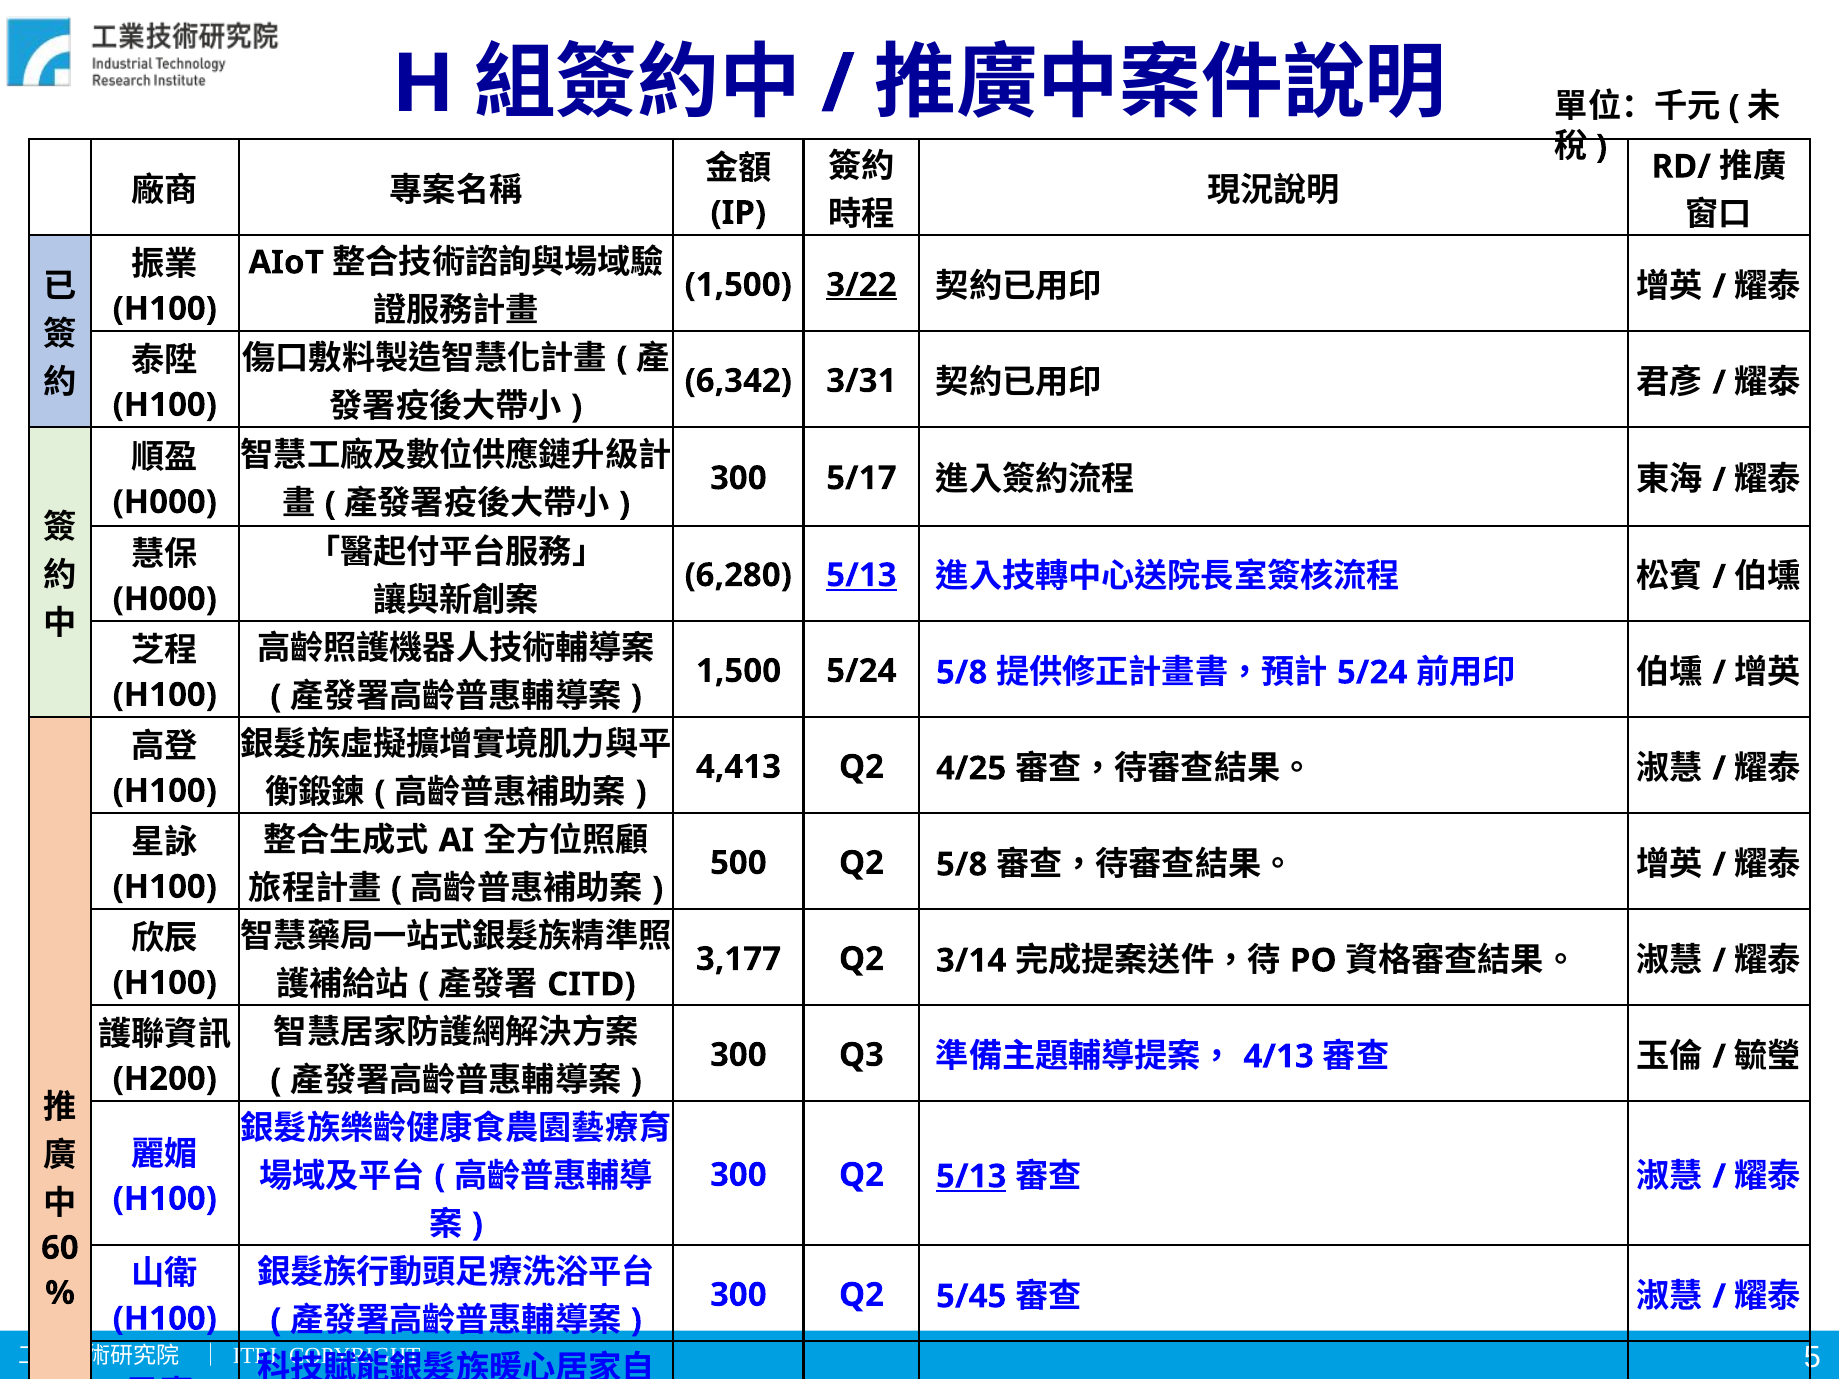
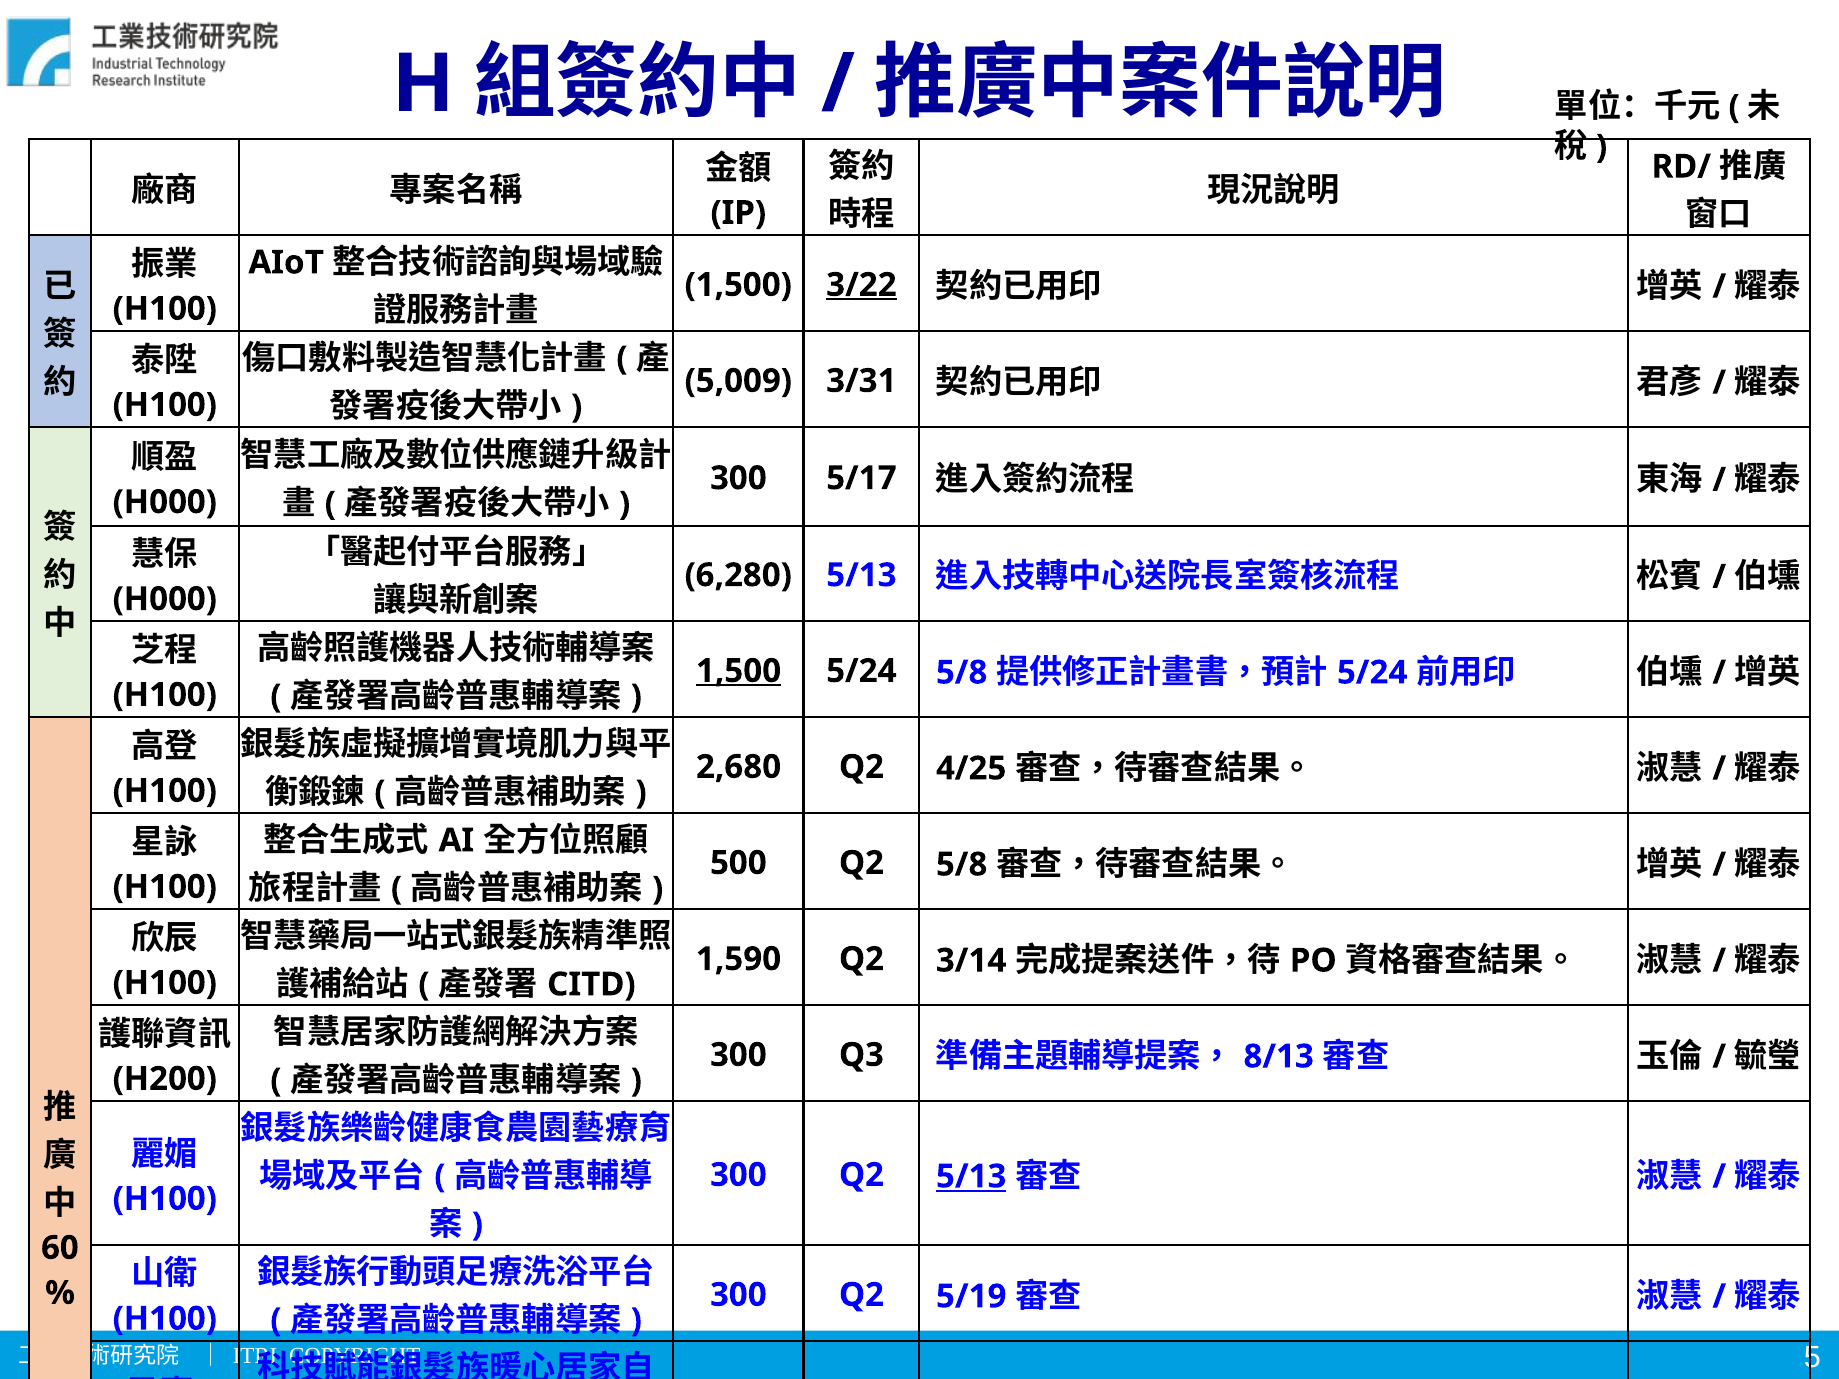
6,342: 6,342 -> 5,009 (738, 381)
5/13 underline: present -> none (861, 575)
1,500 underline: none -> present (739, 671)
4,413: 4,413 -> 2,680 (739, 767)
3,177: 3,177 -> 1,590 (739, 959)
4/13: 4/13 -> 8/13 (1279, 1057)
5/45: 5/45 -> 5/19 (971, 1297)
